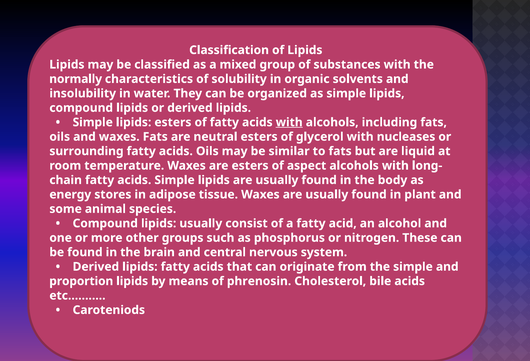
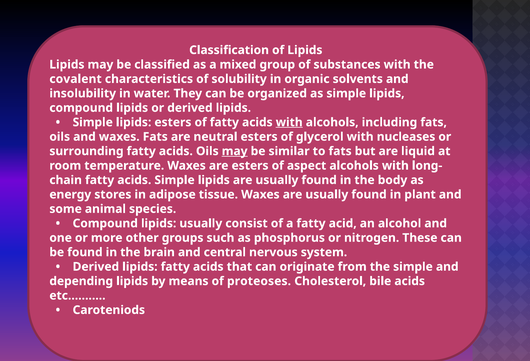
normally: normally -> covalent (76, 79)
may underline: none -> present (235, 151)
proportion: proportion -> depending (81, 281)
phrenosin: phrenosin -> proteoses (259, 281)
